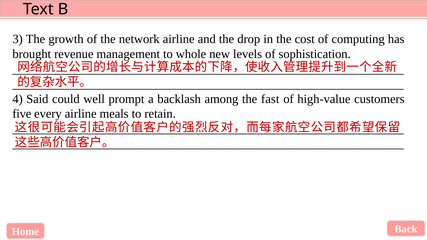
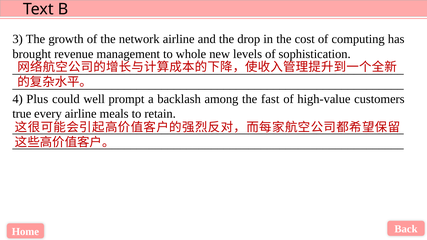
Said: Said -> Plus (37, 99)
five: five -> true (22, 114)
